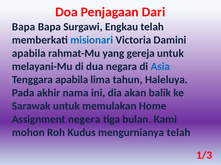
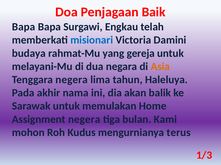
Dari: Dari -> Baik (154, 12)
apabila: apabila -> budaya (29, 53)
Asia colour: blue -> orange (160, 67)
Tenggara apabila: apabila -> negera (72, 80)
mengurnianya telah: telah -> terus (179, 133)
